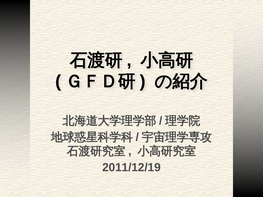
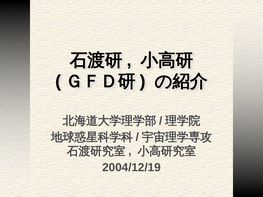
2011/12/19: 2011/12/19 -> 2004/12/19 (131, 168)
